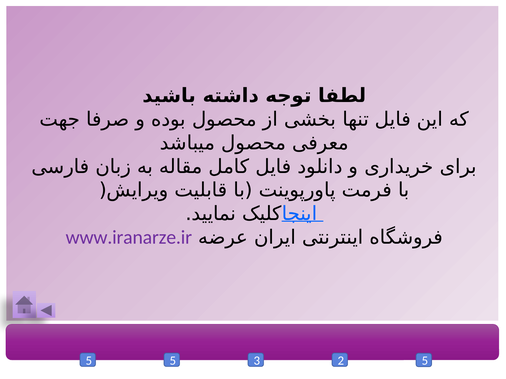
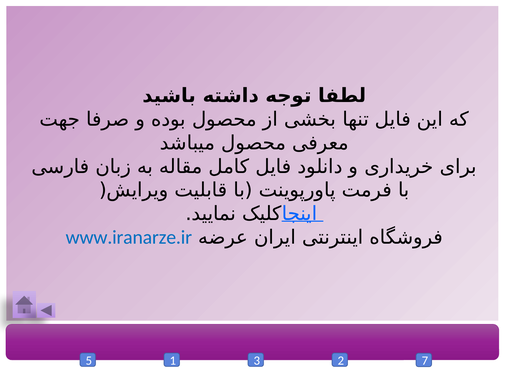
www.iranarze.ir colour: purple -> blue (129, 238)
5 5: 5 -> 1 (173, 361)
2 5: 5 -> 7 (425, 361)
